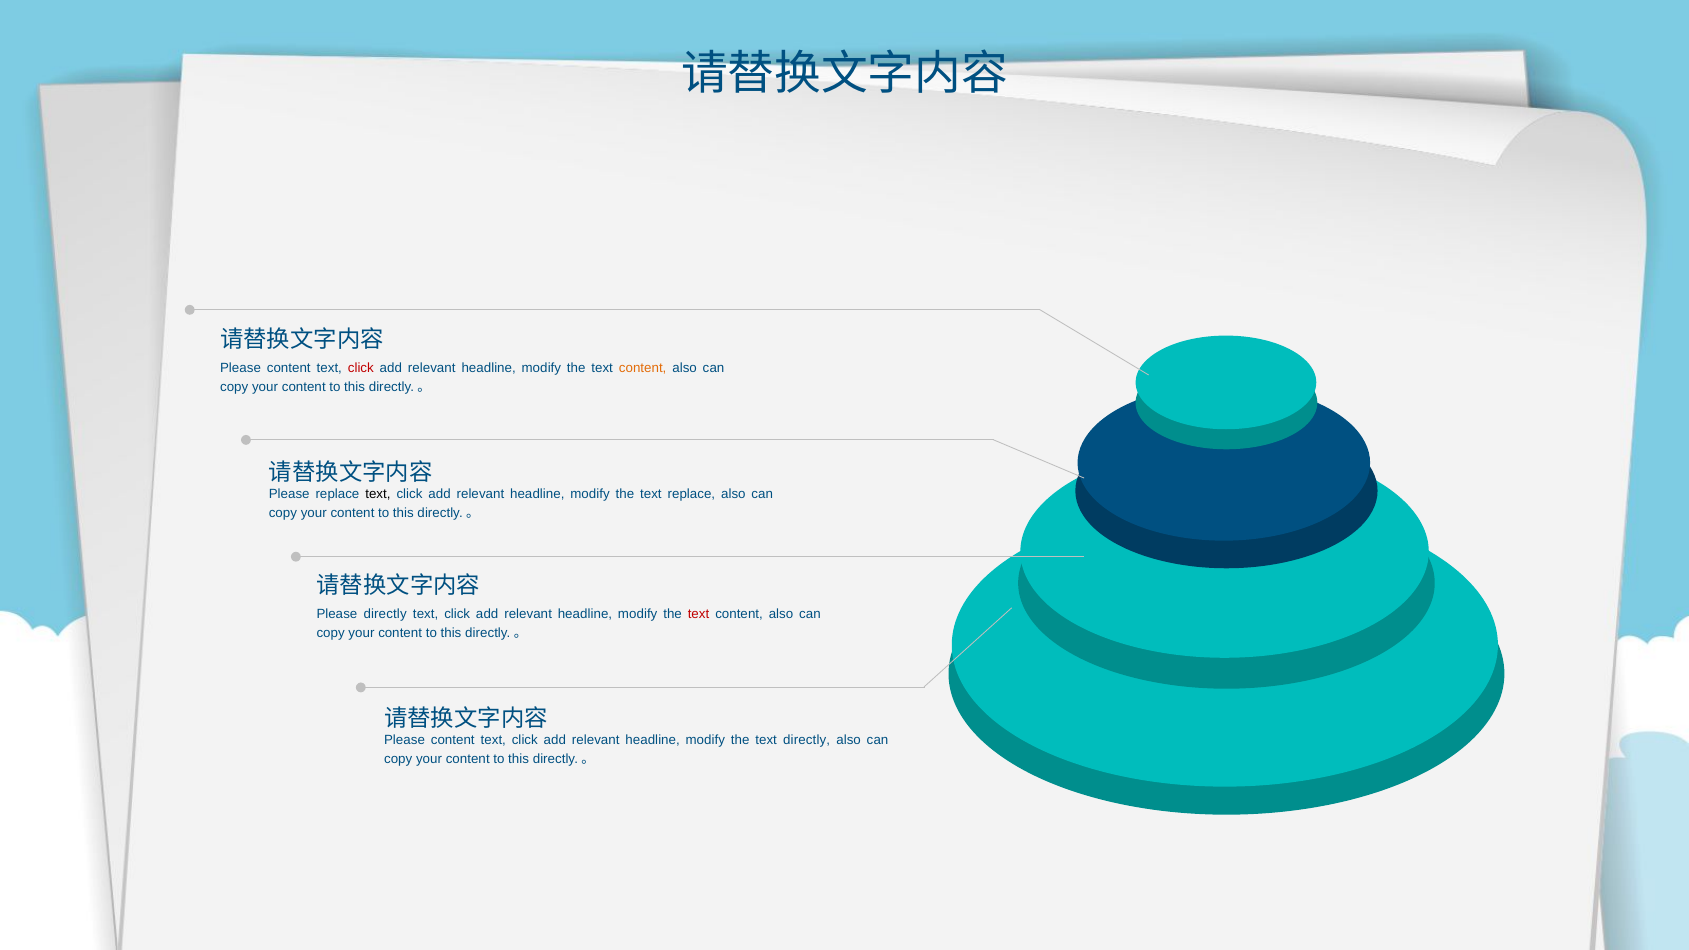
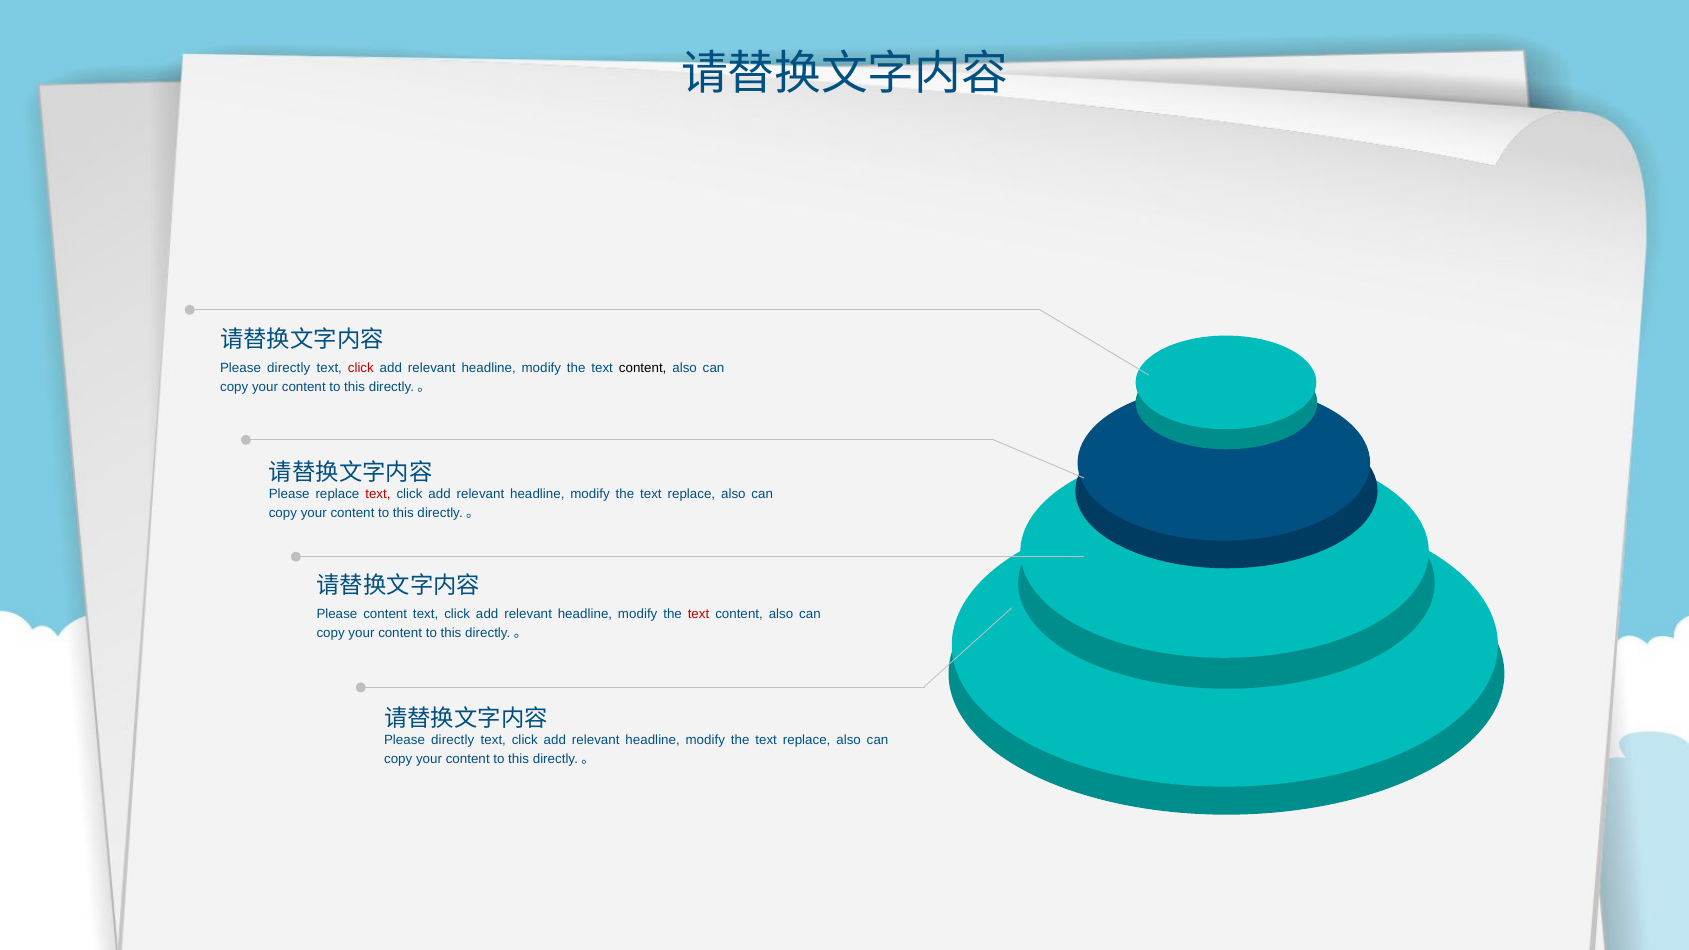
content: content -> directly (289, 368)
content colour: orange -> black (643, 368)
text colour: black -> red (378, 494)
Please directly: directly -> content (385, 614)
content: content -> directly (453, 740)
directly: directly -> replace (807, 740)
